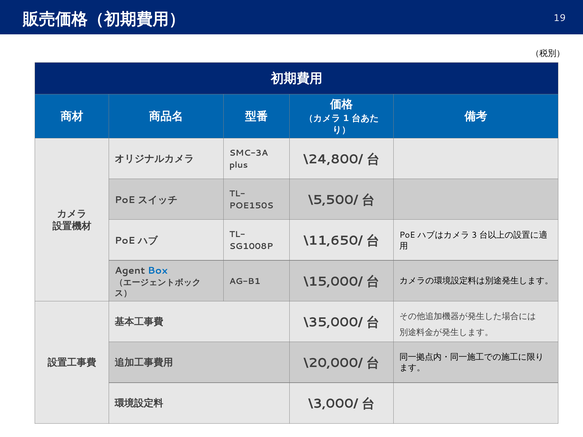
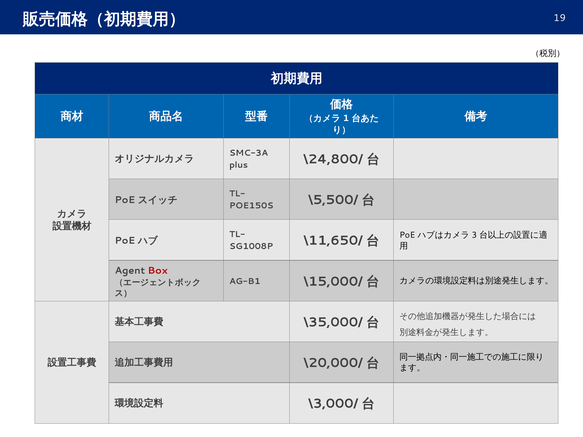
Box colour: blue -> red (158, 271)
